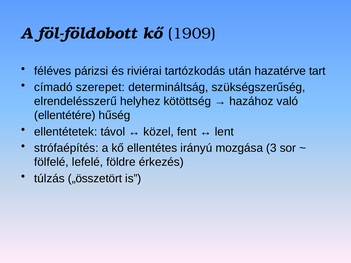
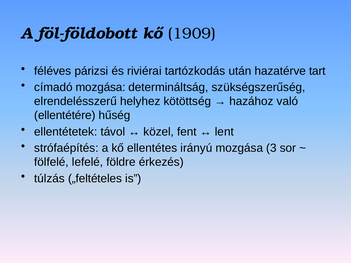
címadó szerepet: szerepet -> mozgása (101, 87)
„összetört: „összetört -> „feltételes (95, 179)
